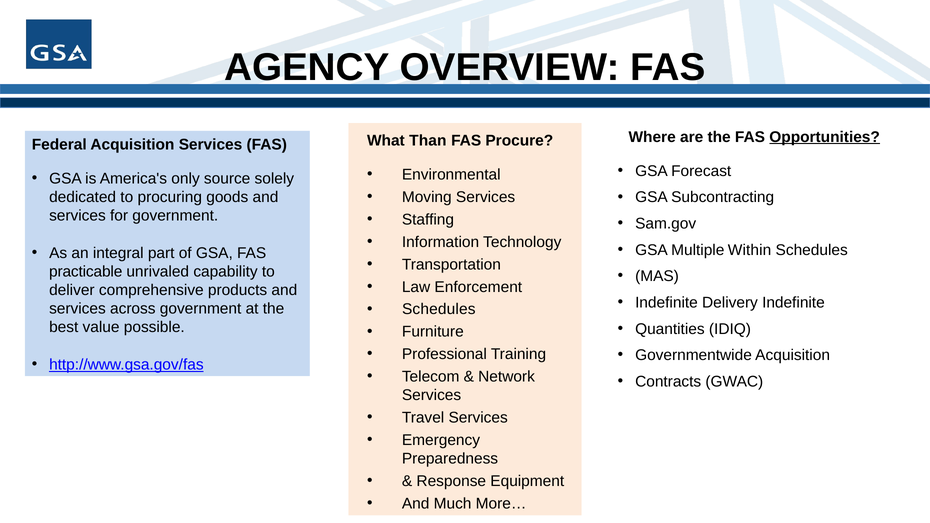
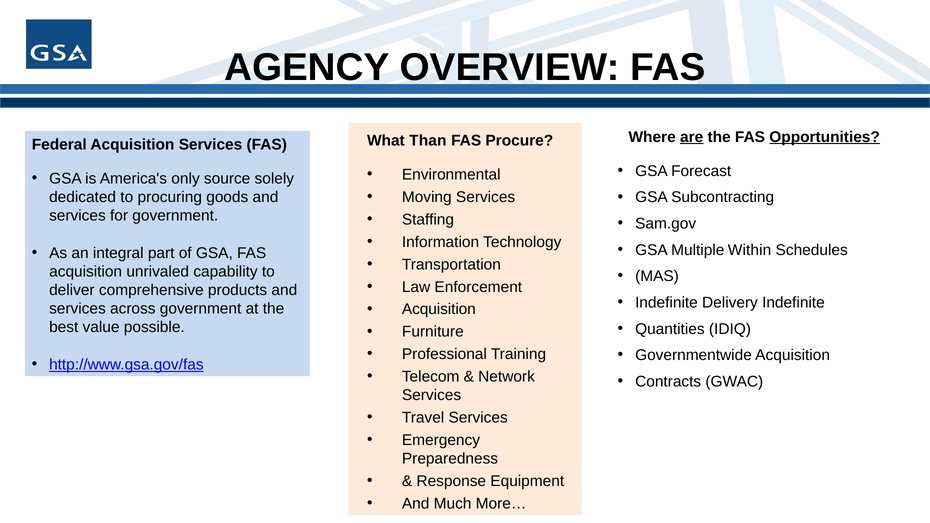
are underline: none -> present (692, 137)
practicable: practicable -> acquisition (86, 272)
Schedules: Schedules -> Acquisition (439, 309)
